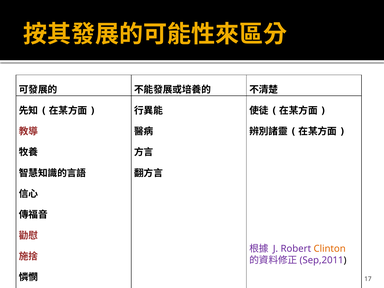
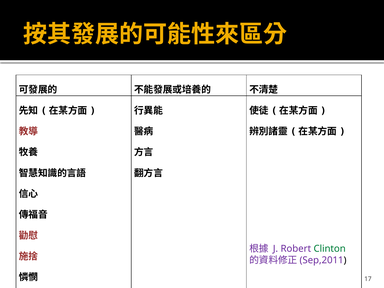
Clinton colour: orange -> green (330, 249)
